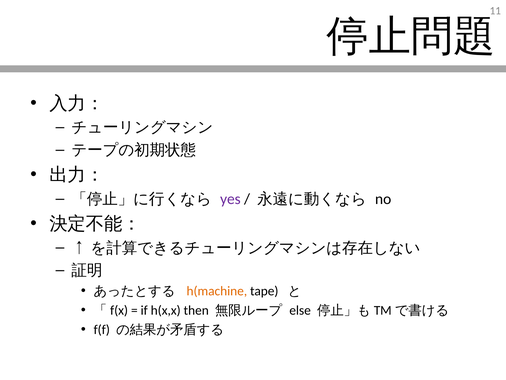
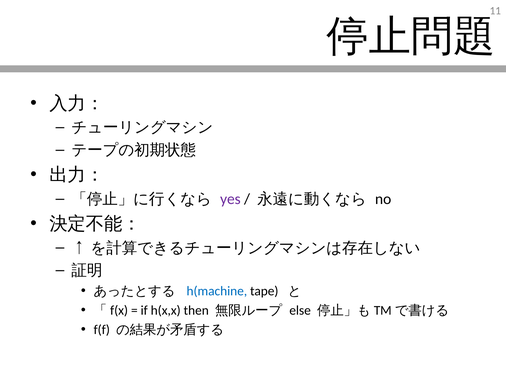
h(machine colour: orange -> blue (217, 291)
